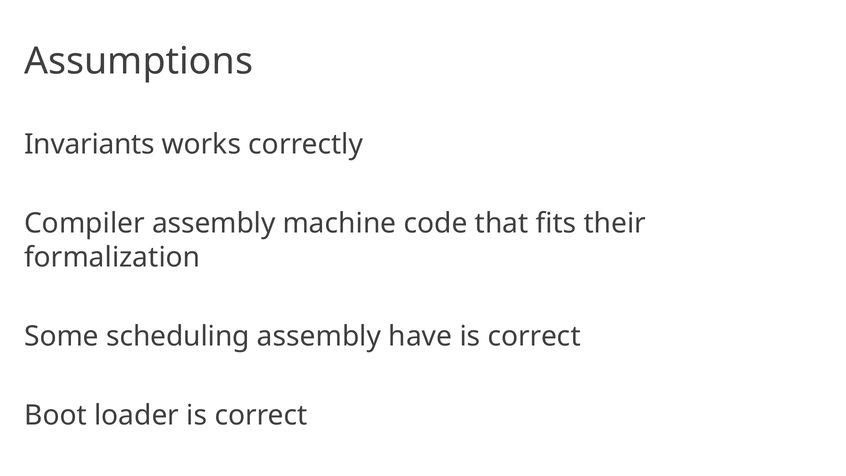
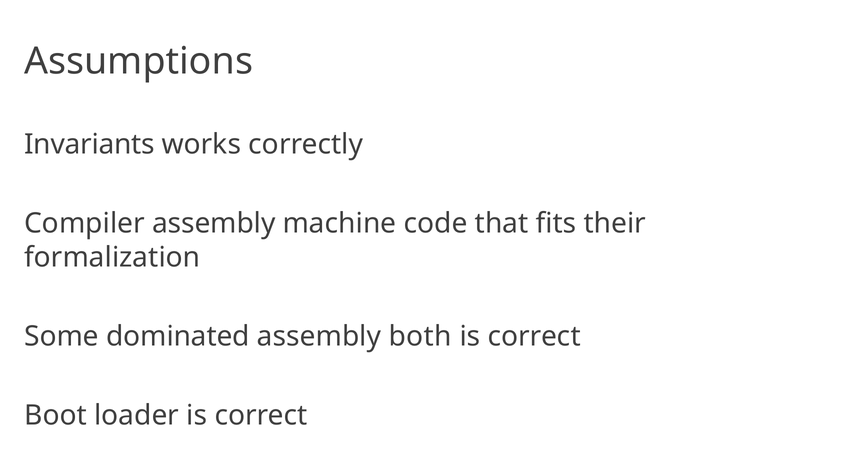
scheduling: scheduling -> dominated (178, 336)
have: have -> both (420, 336)
